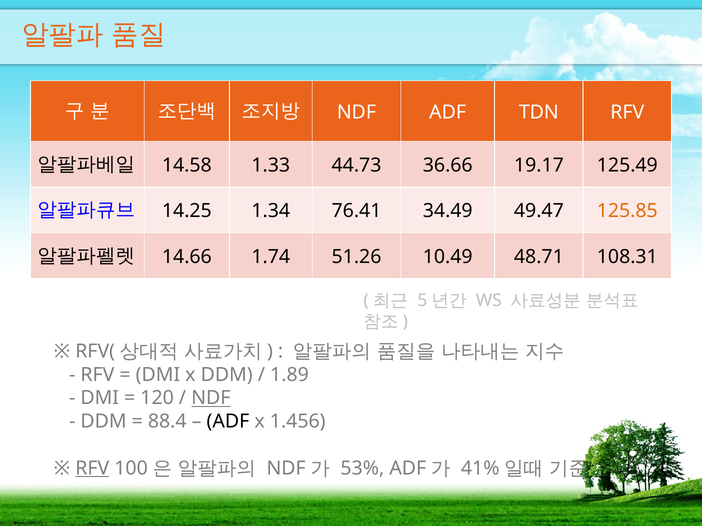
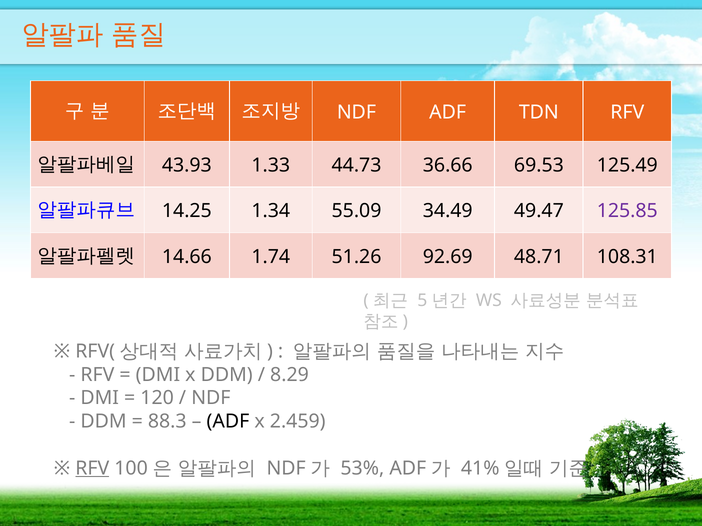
14.58: 14.58 -> 43.93 (187, 165)
19.17: 19.17 -> 69.53 (539, 165)
76.41: 76.41 -> 55.09 (357, 211)
125.85 colour: orange -> purple (627, 211)
10.49: 10.49 -> 92.69 (448, 257)
1.89: 1.89 -> 8.29 (289, 375)
NDF underline: present -> none (211, 398)
88.4: 88.4 -> 88.3 (167, 422)
1.456: 1.456 -> 2.459 (298, 422)
